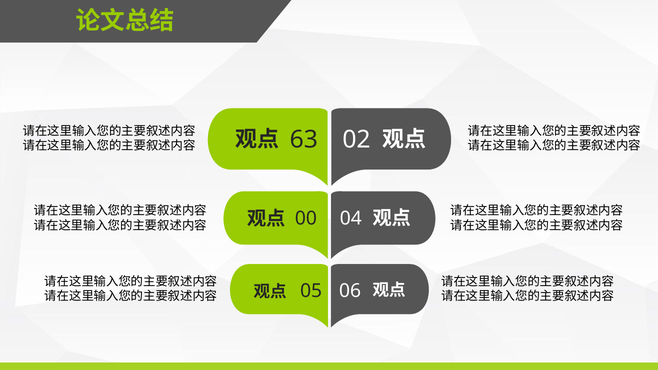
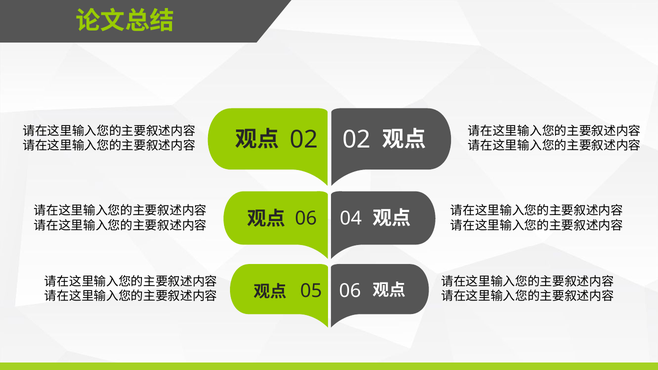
63: 63 -> 02 (304, 140)
00: 00 -> 06 (306, 218)
